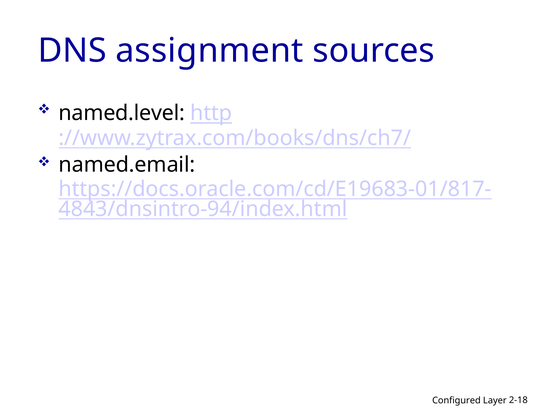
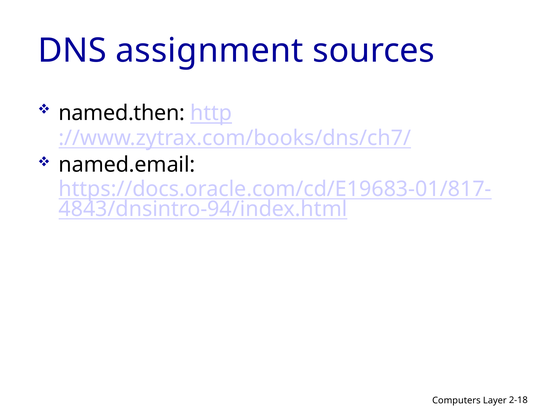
named.level: named.level -> named.then (122, 113)
Configured: Configured -> Computers (456, 400)
